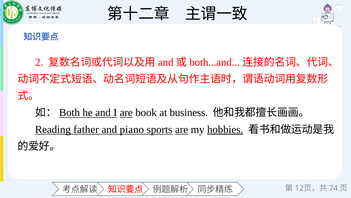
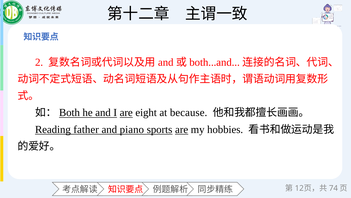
book: book -> eight (146, 112)
business: business -> because (189, 112)
hobbies underline: present -> none (225, 129)
